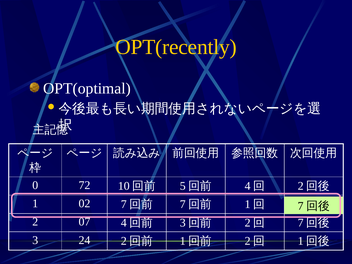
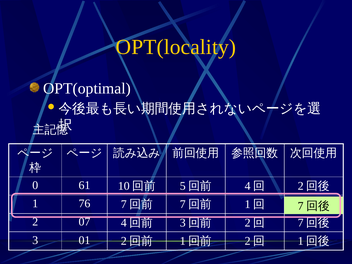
OPT(recently: OPT(recently -> OPT(locality (176, 47)
72: 72 -> 61 (84, 185)
02: 02 -> 76 (84, 204)
24: 24 -> 01 (84, 240)
